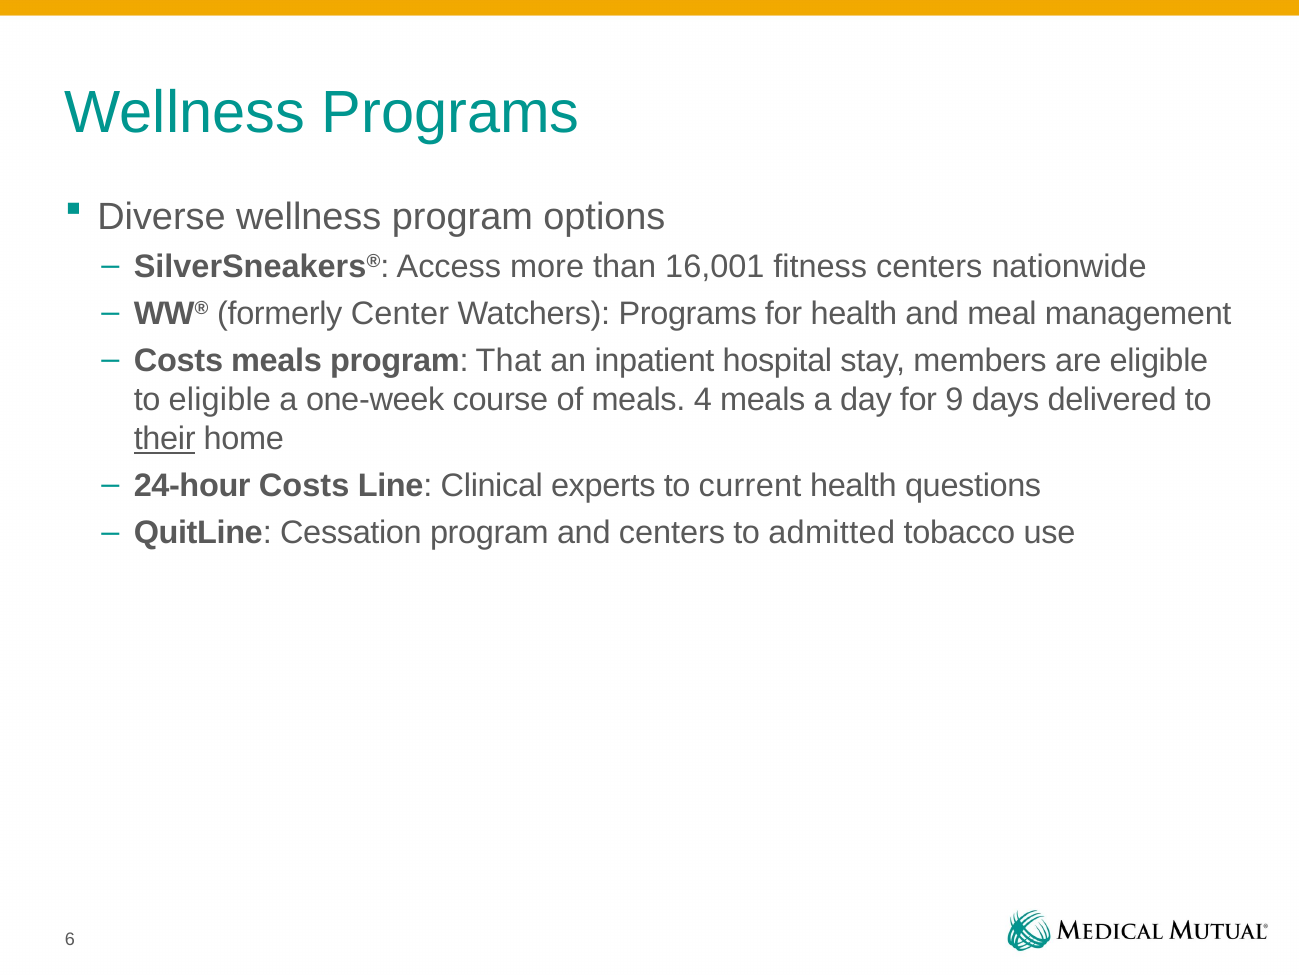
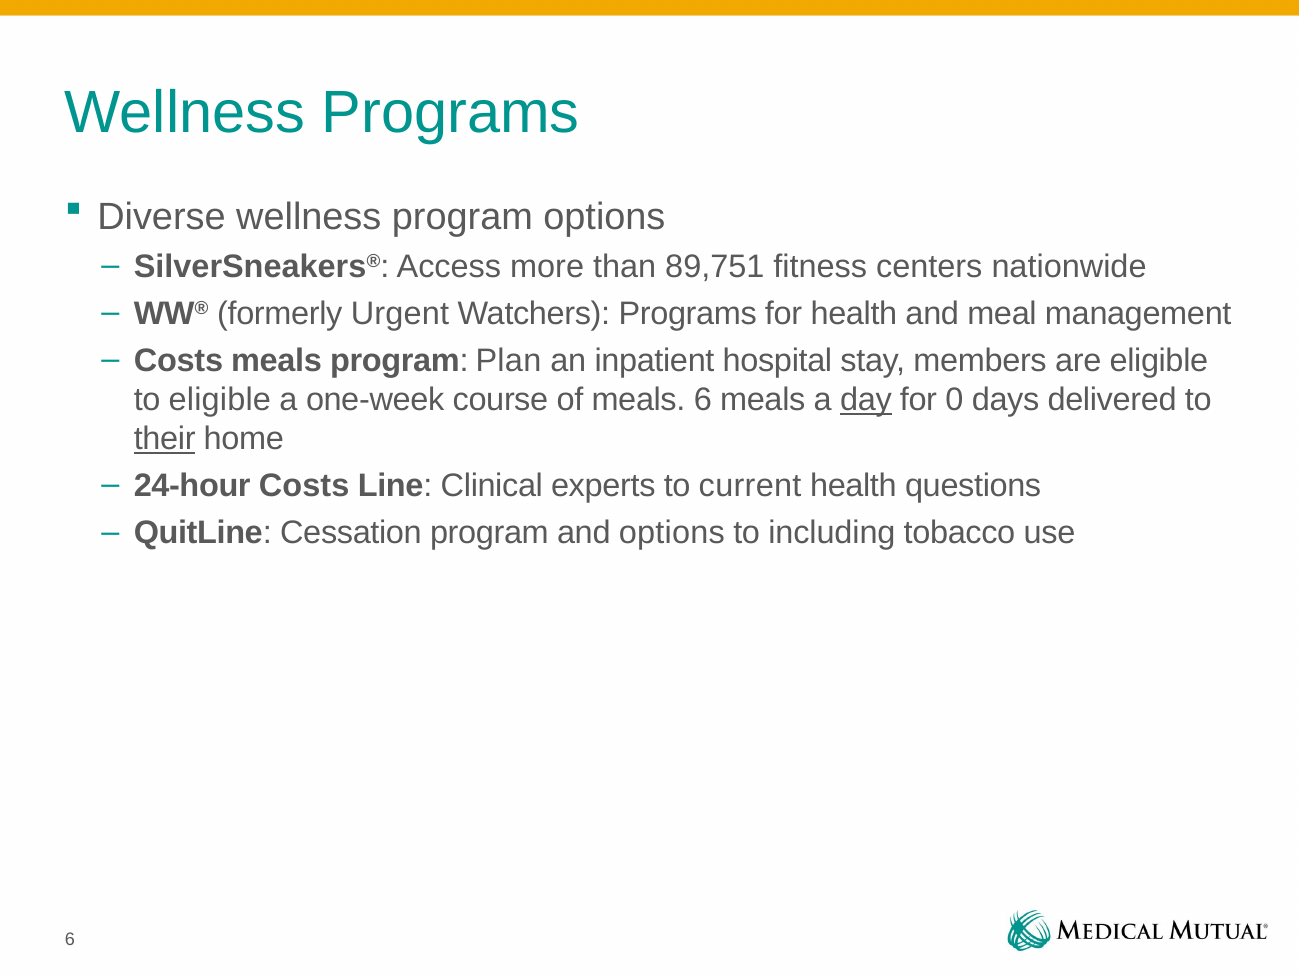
16,001: 16,001 -> 89,751 (715, 266)
Center: Center -> Urgent (400, 313)
That: That -> Plan (508, 361)
meals 4: 4 -> 6 (703, 399)
day underline: none -> present (866, 399)
9: 9 -> 0 (954, 399)
and centers: centers -> options (672, 533)
admitted: admitted -> including (832, 533)
